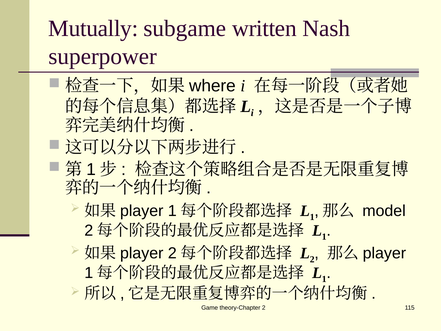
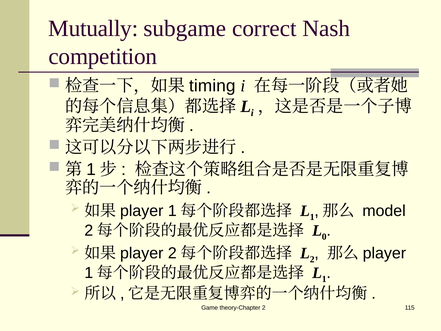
written: written -> correct (264, 29)
superpower: superpower -> competition (103, 57)
where: where -> timing (212, 86)
1: 1 -> 0 (324, 236)
